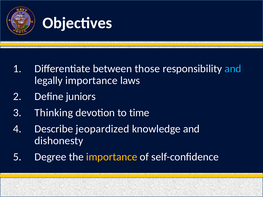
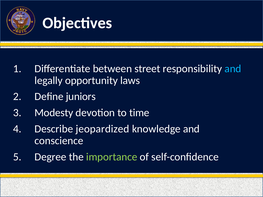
those: those -> street (147, 69)
legally importance: importance -> opportunity (91, 81)
Thinking: Thinking -> Modesty (54, 113)
dishonesty: dishonesty -> conscience (59, 141)
importance colour: yellow -> light green (112, 157)
